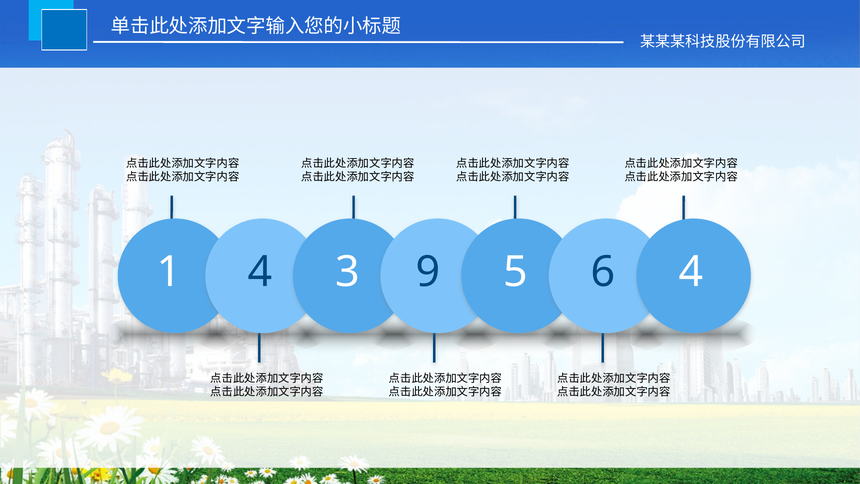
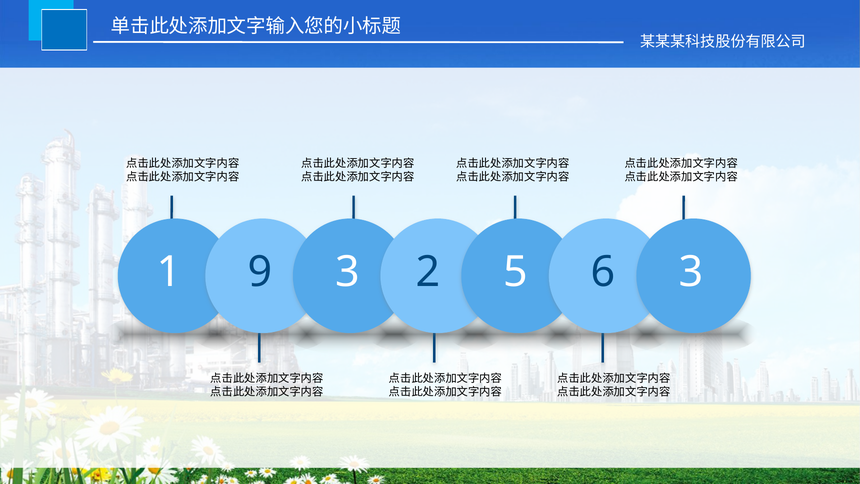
1 4: 4 -> 9 (260, 272)
9: 9 -> 2 (428, 272)
6 4: 4 -> 3 (691, 272)
